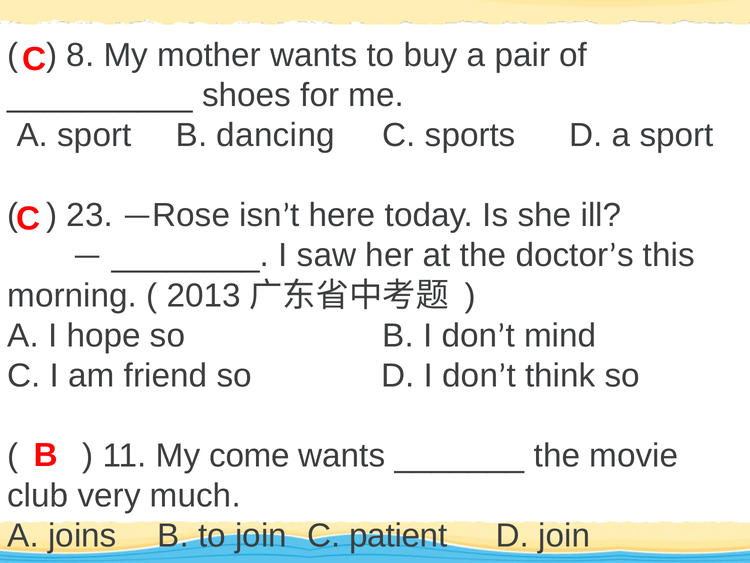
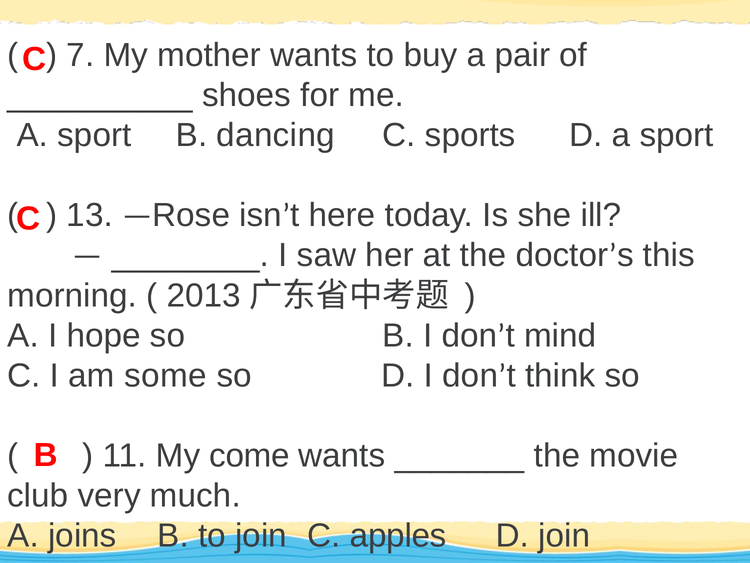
8: 8 -> 7 (80, 55)
23: 23 -> 13 (90, 215)
friend: friend -> some (166, 375)
patient: patient -> apples (398, 535)
